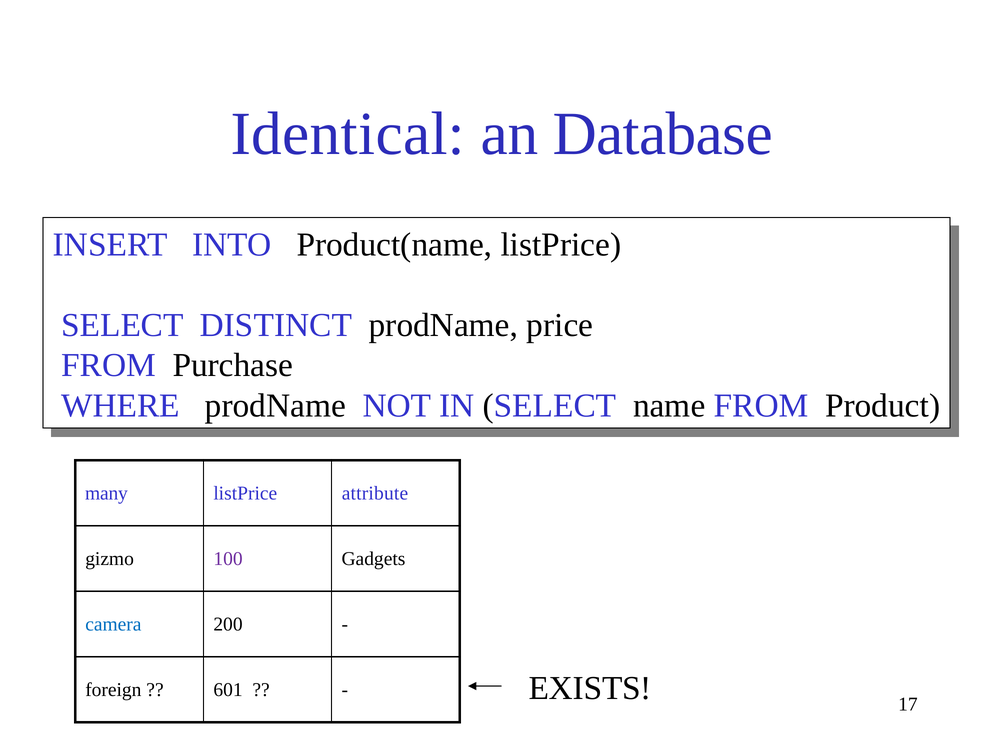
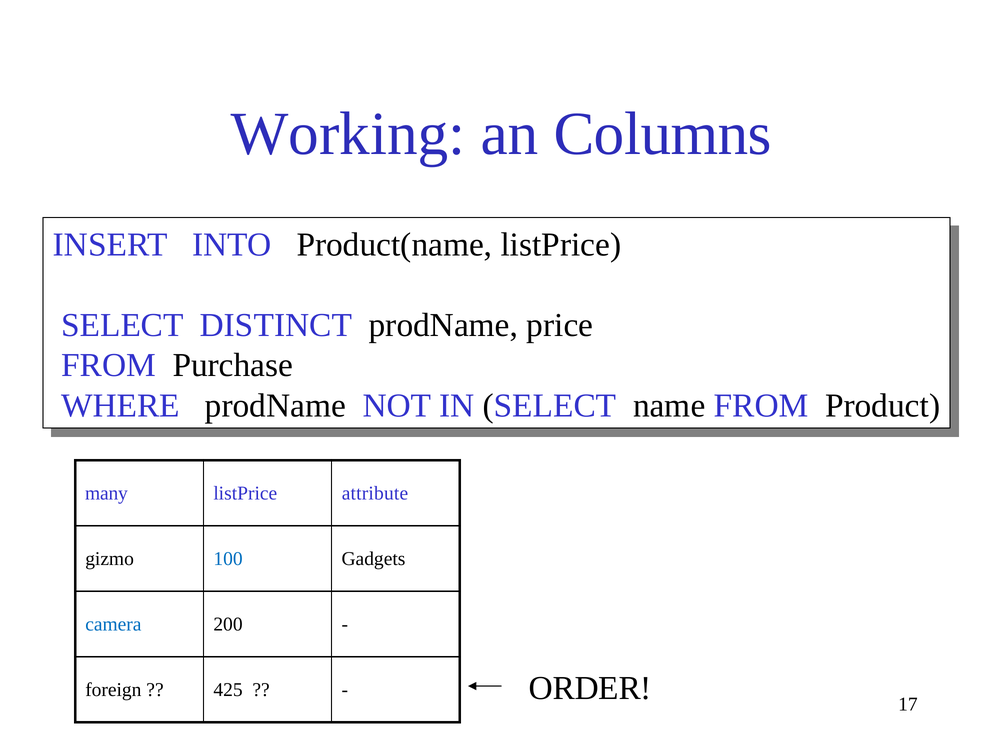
Identical: Identical -> Working (348, 134)
Database: Database -> Columns (663, 134)
100 colour: purple -> blue (228, 558)
601: 601 -> 425 (228, 689)
EXISTS: EXISTS -> ORDER (590, 688)
